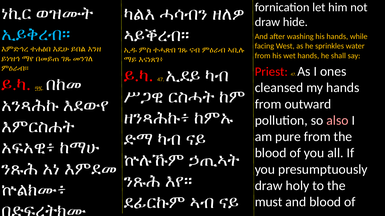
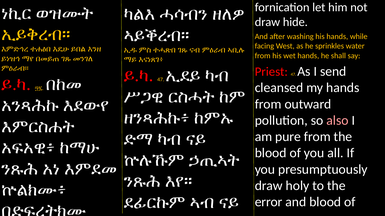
ኢይቅረብ። colour: light blue -> yellow (36, 34)
ones: ones -> send (333, 72)
must: must -> error (269, 202)
